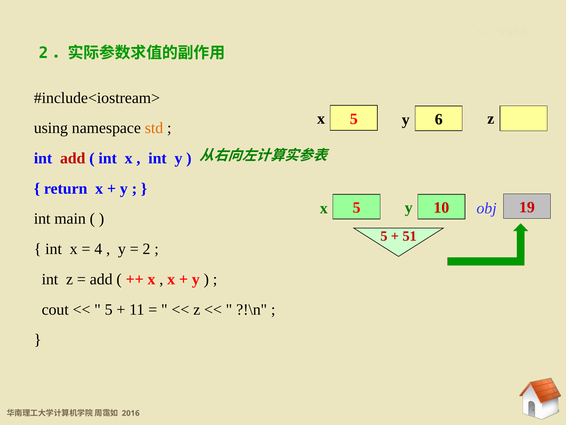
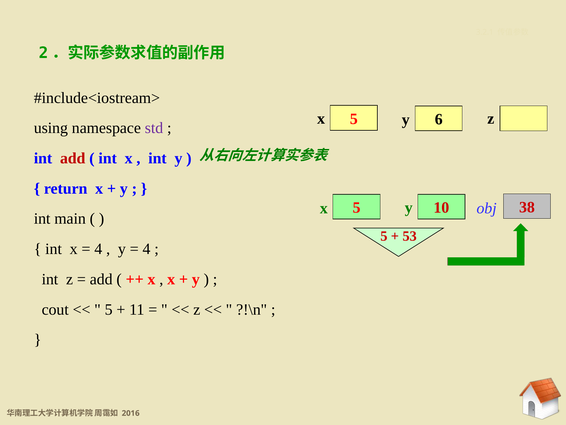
std colour: orange -> purple (154, 128)
19: 19 -> 38 (527, 207)
51: 51 -> 53 (410, 236)
2: 2 -> 4 (147, 249)
